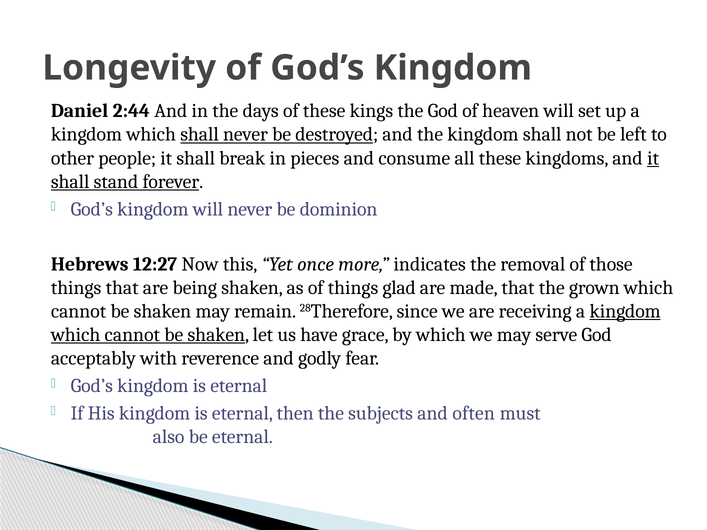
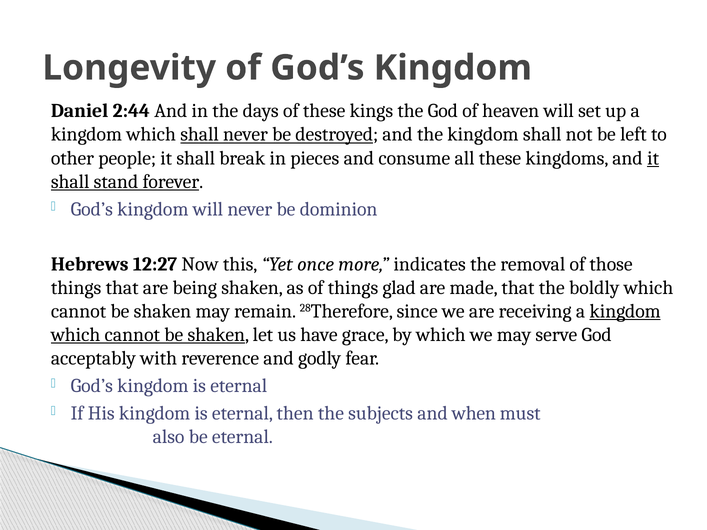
grown: grown -> boldly (594, 288)
often: often -> when (474, 414)
